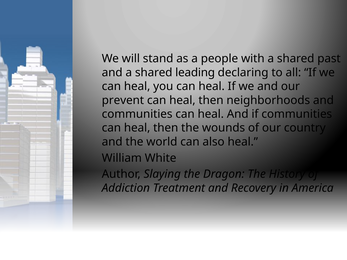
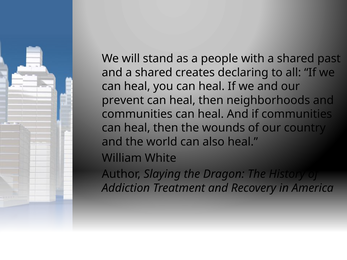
leading: leading -> creates (195, 73)
